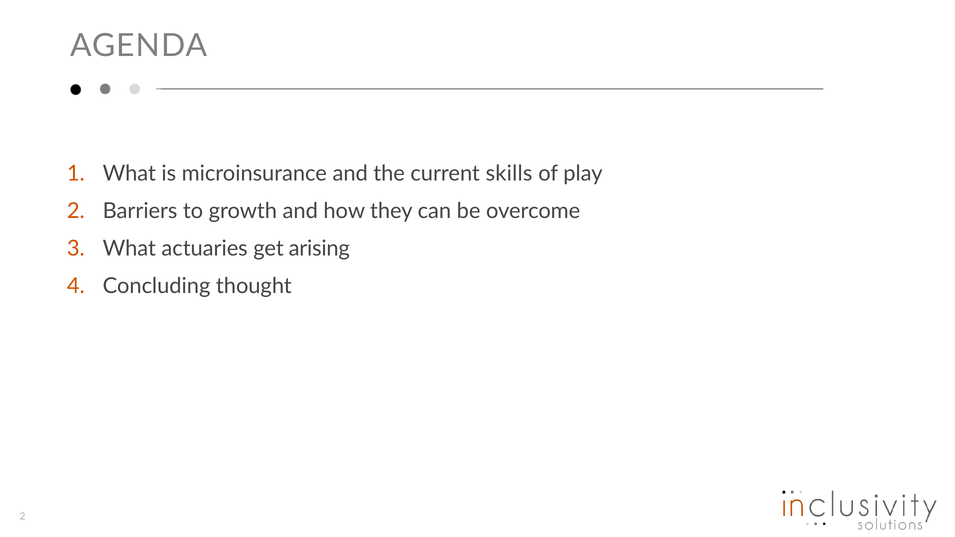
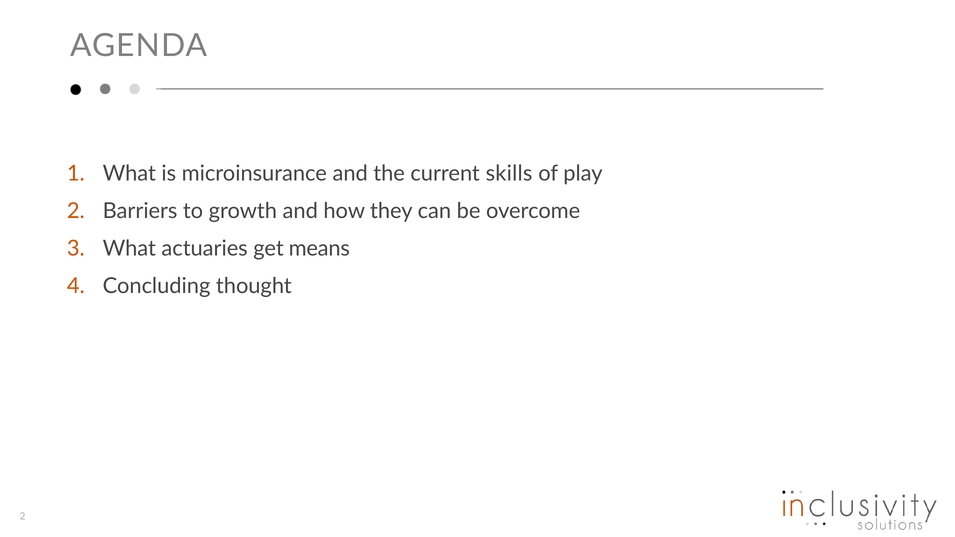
arising: arising -> means (319, 249)
